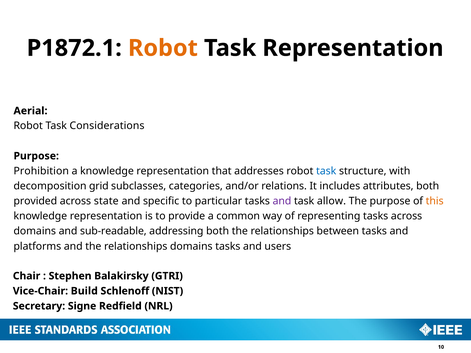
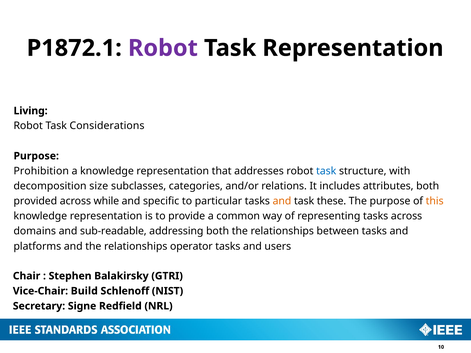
Robot colour: orange -> purple (163, 48)
Aerial: Aerial -> Living (31, 111)
grid: grid -> size (99, 186)
state: state -> while (106, 201)
and colour: purple -> orange (282, 201)
allow: allow -> these (332, 201)
relationships domains: domains -> operator (191, 246)
